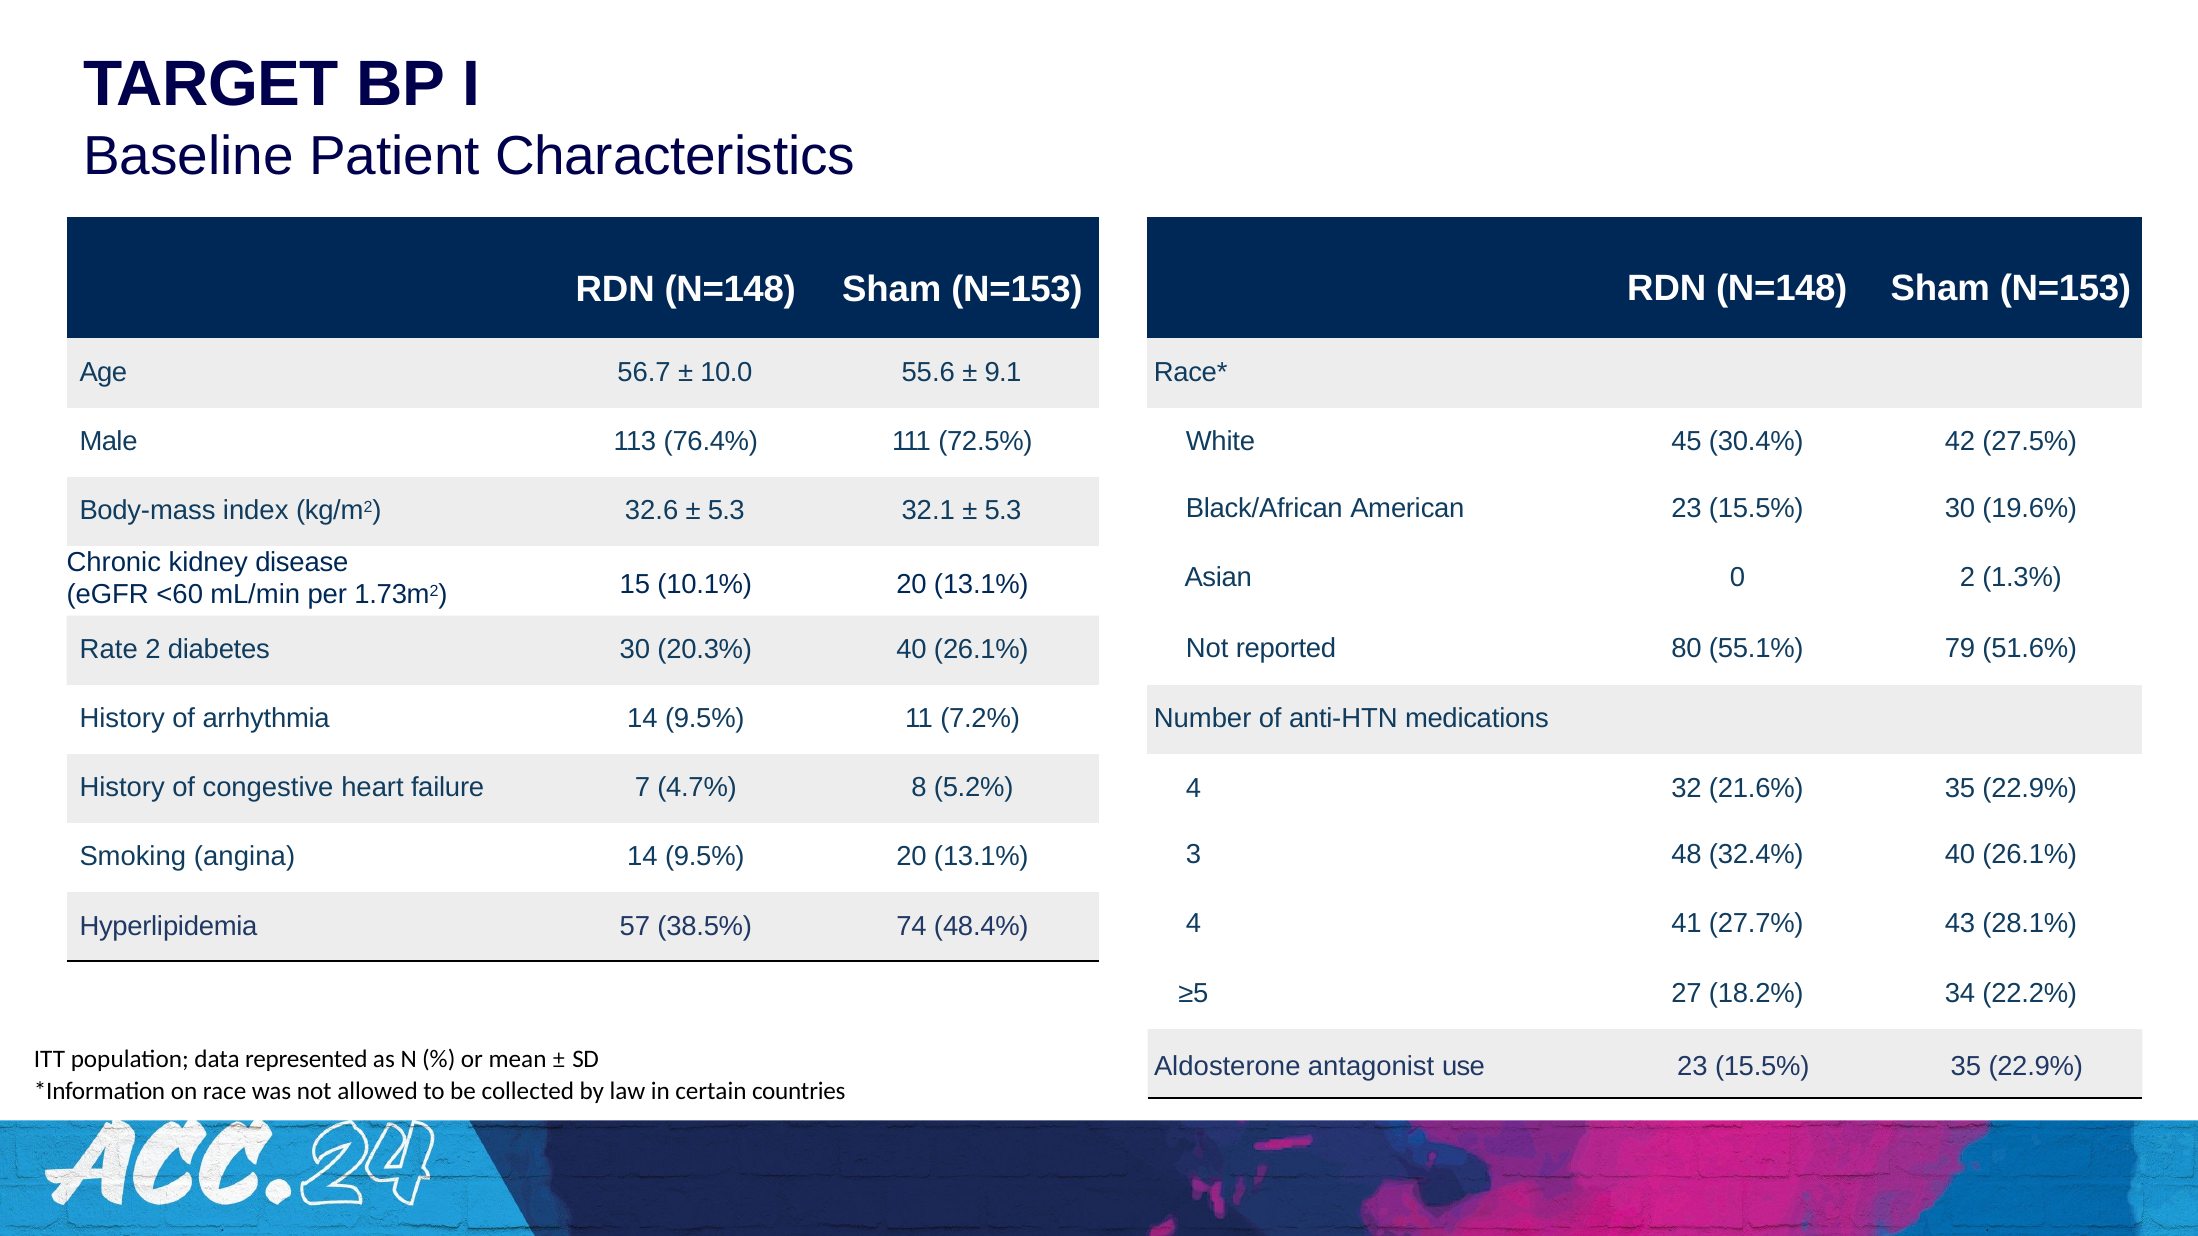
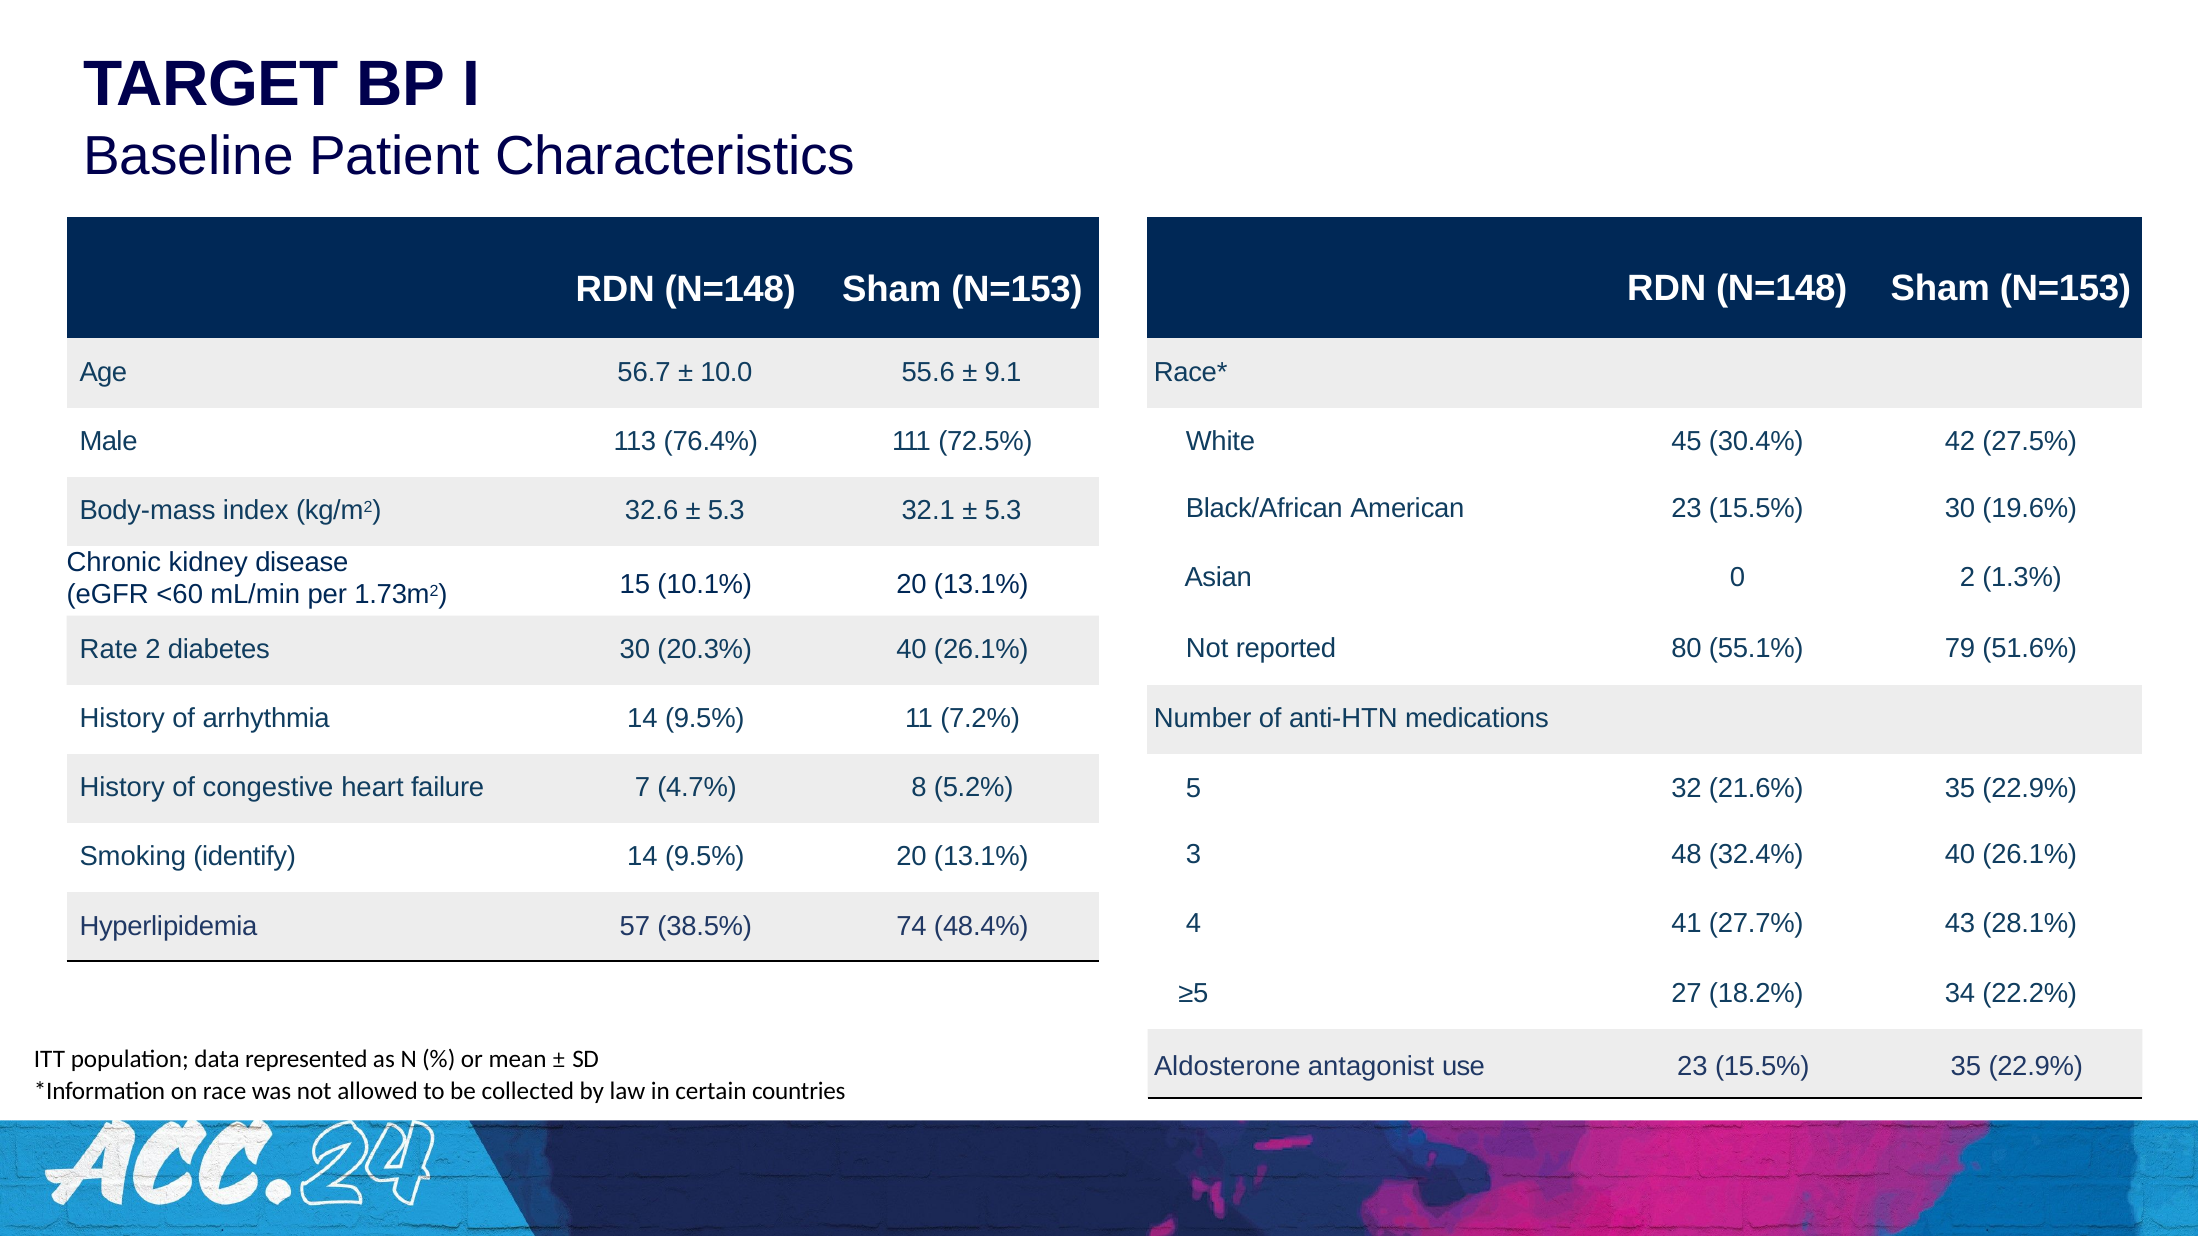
5.2% 4: 4 -> 5 (1194, 788)
angina: angina -> identify (245, 857)
